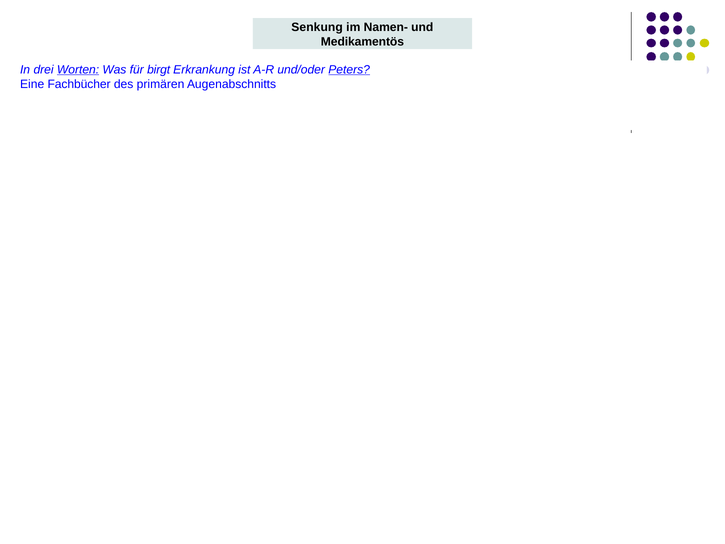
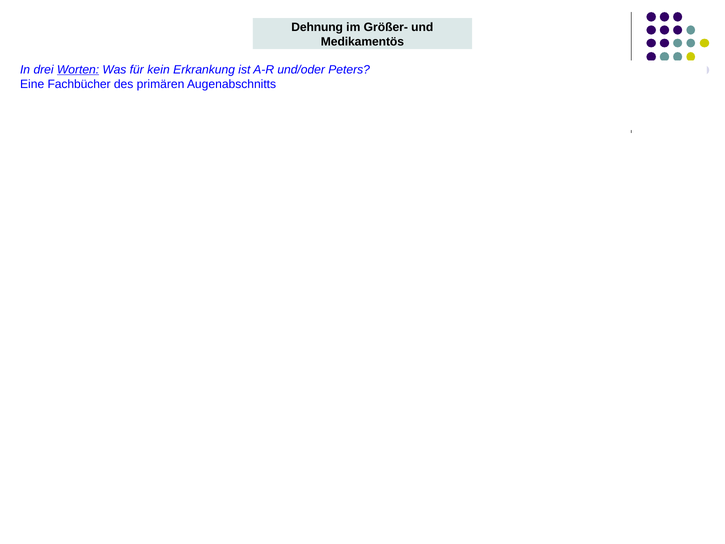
Senkung: Senkung -> Dehnung (317, 27)
Namen-: Namen- -> Größer- (386, 27)
birgt: birgt -> kein (159, 69)
Peters underline: present -> none (349, 69)
